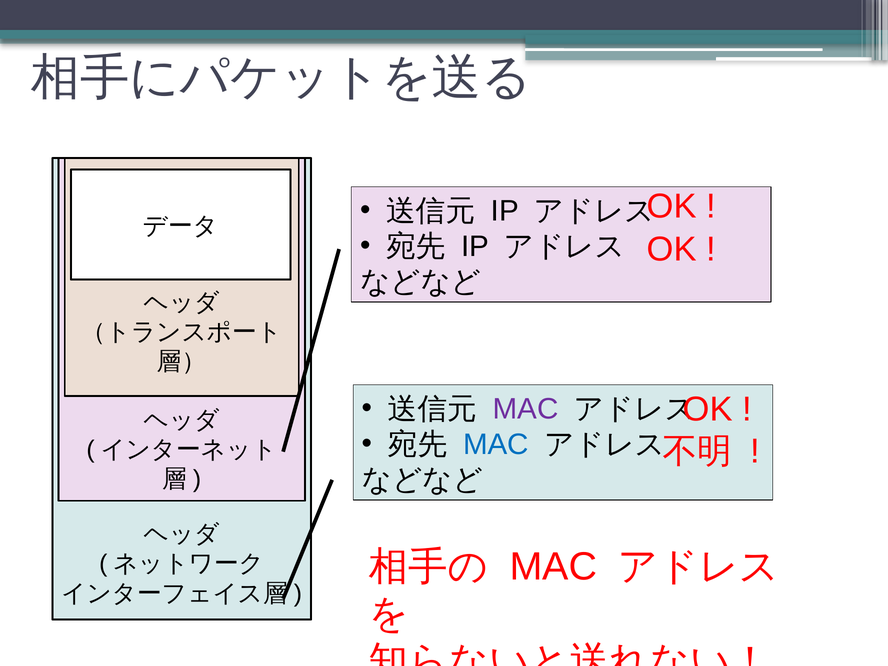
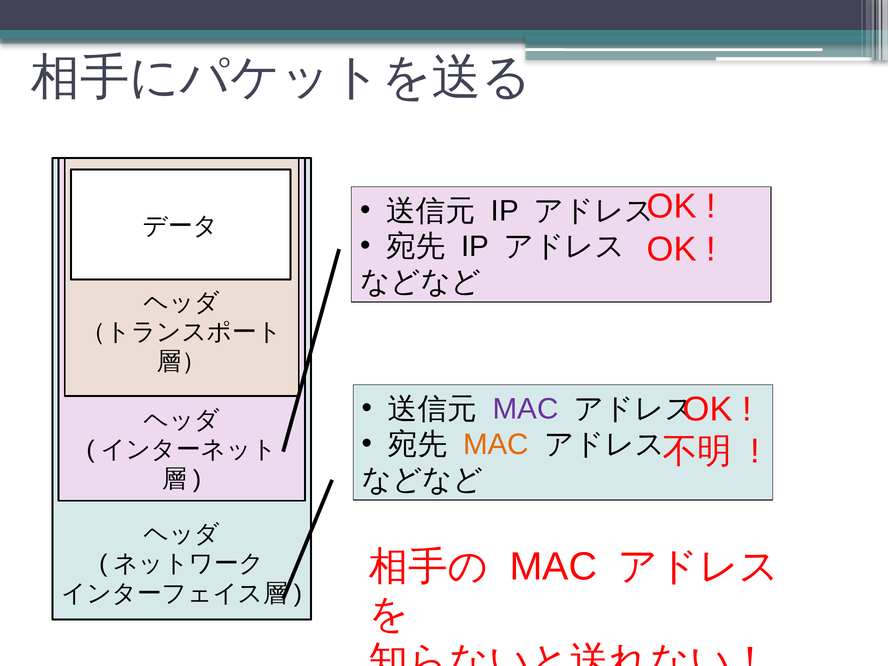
MAC colour: blue -> orange (496, 445)
